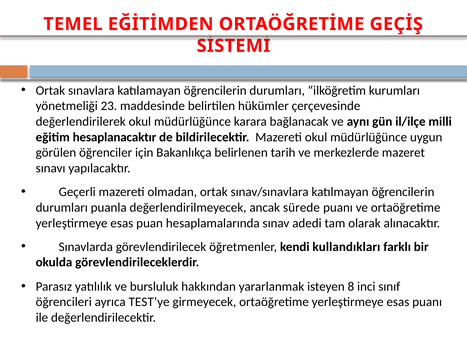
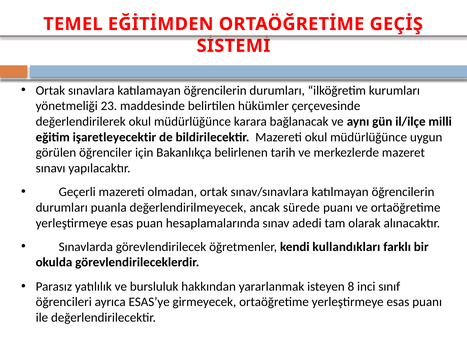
hesaplanacaktır: hesaplanacaktır -> işaretleyecektir (114, 137)
TEST’ye: TEST’ye -> ESAS’ye (149, 302)
